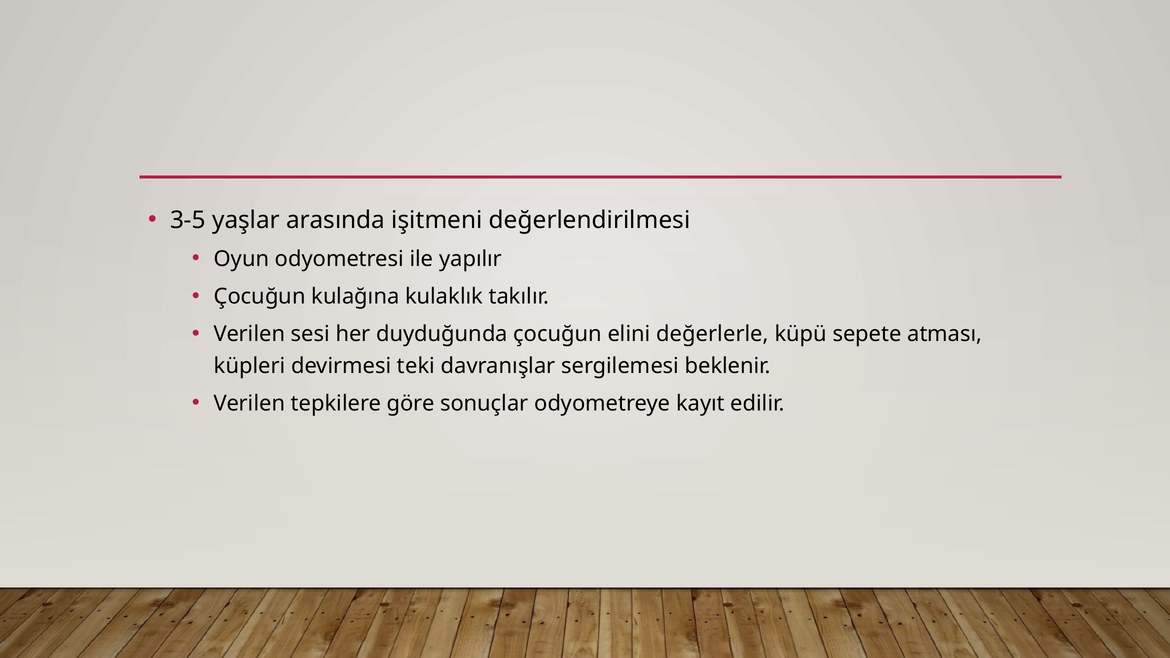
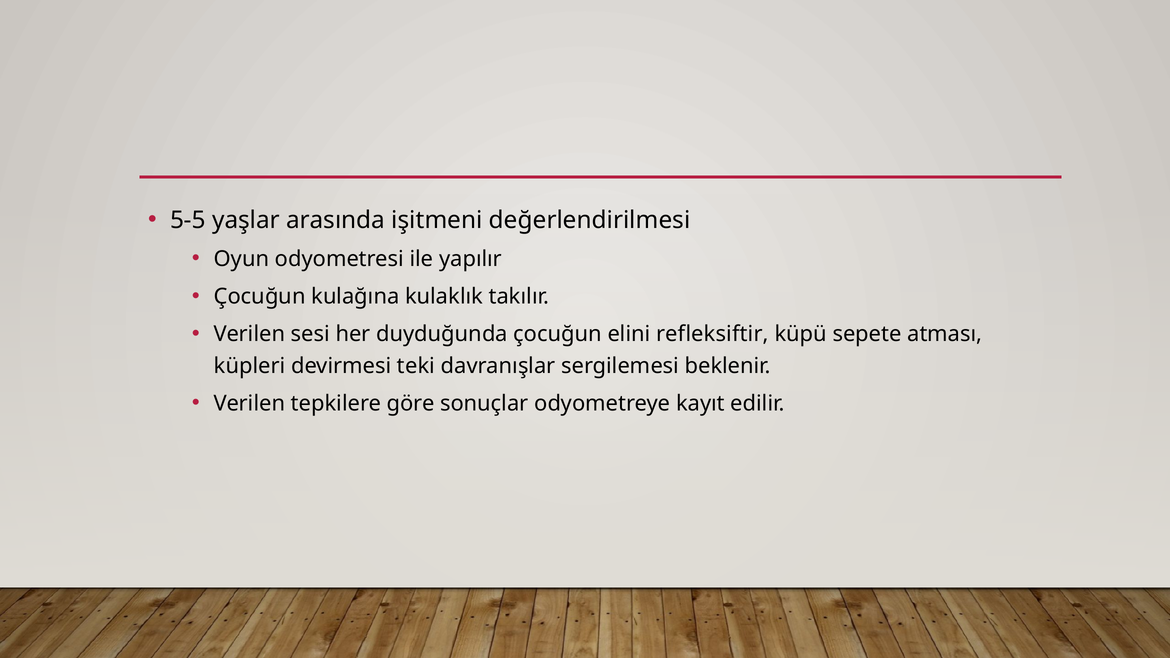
3-5: 3-5 -> 5-5 (188, 220)
değerlerle: değerlerle -> refleksiftir (712, 334)
